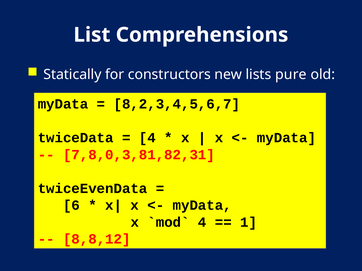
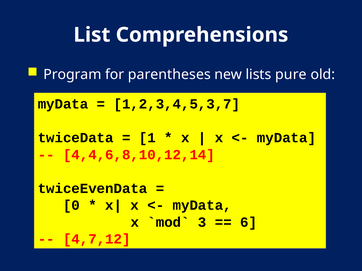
Statically: Statically -> Program (72, 75)
constructors: constructors -> parentheses (169, 75)
8,2,3,4,5,6,7: 8,2,3,4,5,6,7 -> 1,2,3,4,5,3,7 (177, 104)
4: 4 -> 1 (147, 138)
7,8,0,3,81,82,31: 7,8,0,3,81,82,31 -> 4,4,6,8,10,12,14 (139, 155)
6: 6 -> 0 (71, 206)
4: 4 -> 3 (202, 223)
1: 1 -> 6 (249, 223)
8,8,12: 8,8,12 -> 4,7,12 (97, 239)
